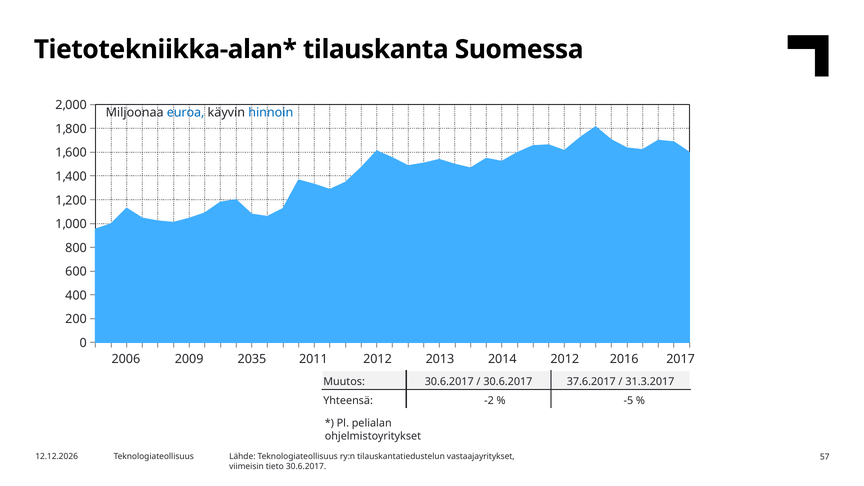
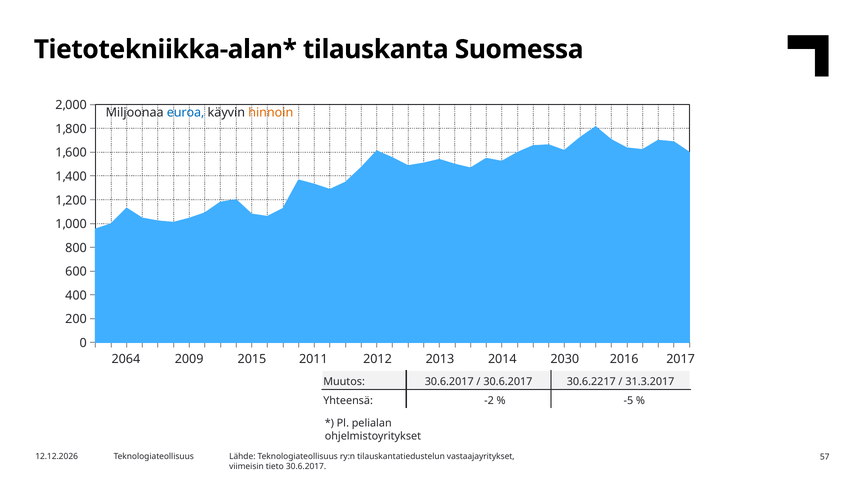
hinnoin colour: blue -> orange (271, 112)
2006: 2006 -> 2064 (126, 359)
2035: 2035 -> 2015 (252, 359)
2014 2012: 2012 -> 2030 (565, 359)
37.6.2017: 37.6.2017 -> 30.6.2217 (591, 381)
